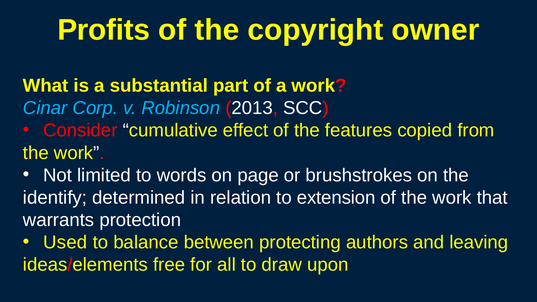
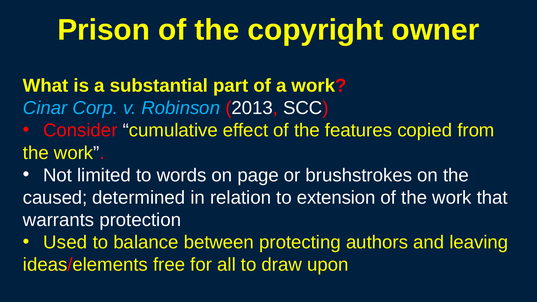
Profits: Profits -> Prison (104, 30)
identify: identify -> caused (55, 198)
